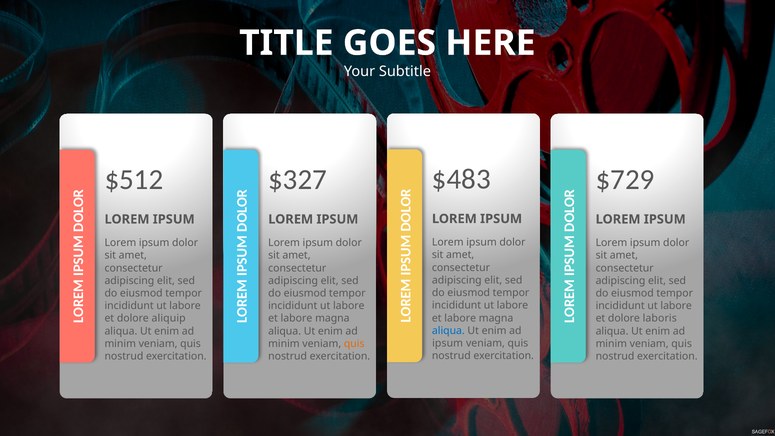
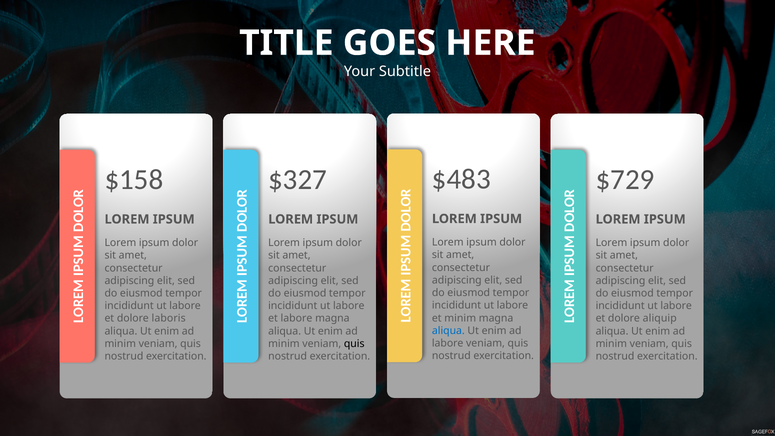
$512: $512 -> $158 (134, 180)
labore: labore -> minim (460, 318)
aliquip: aliquip -> laboris (169, 318)
laboris: laboris -> aliquip (660, 318)
ipsum: ipsum -> labore (448, 343)
quis colour: orange -> black (354, 344)
